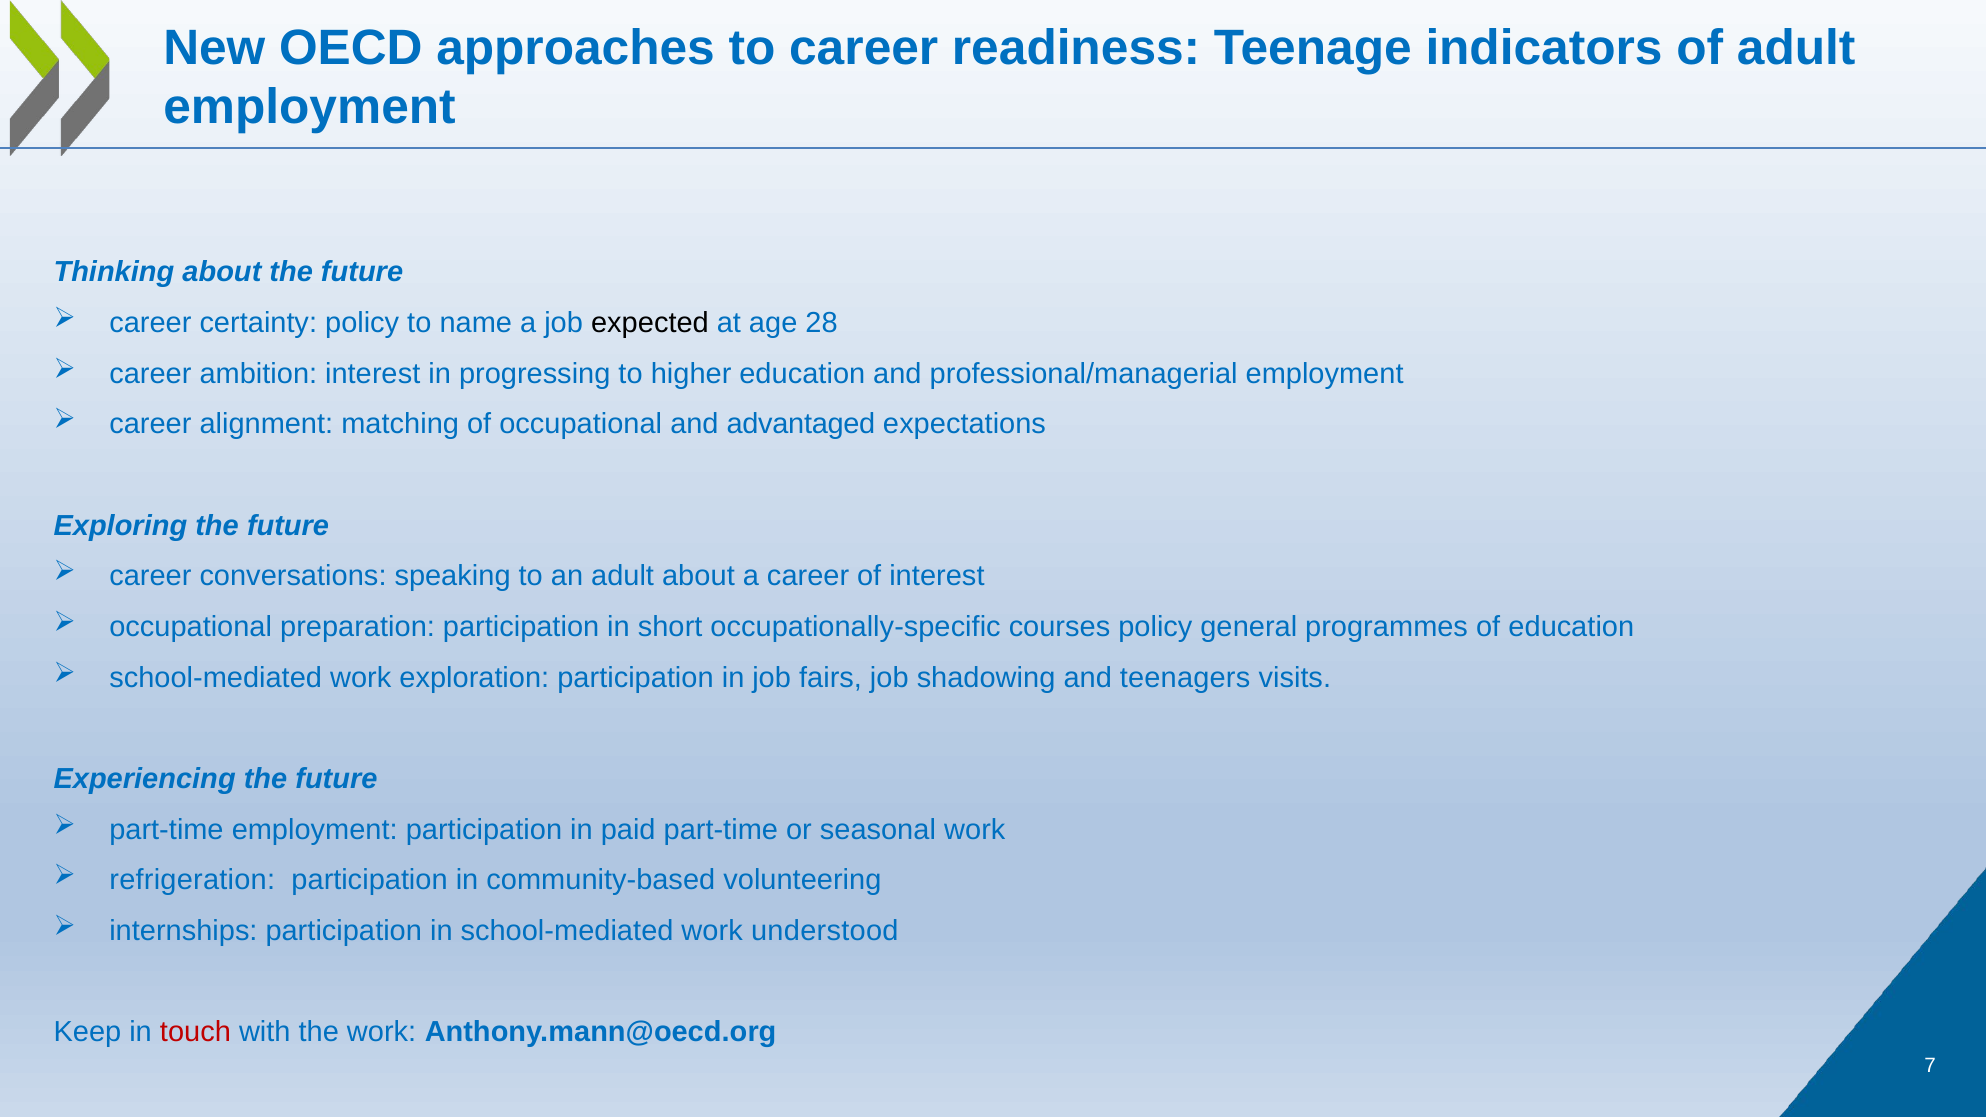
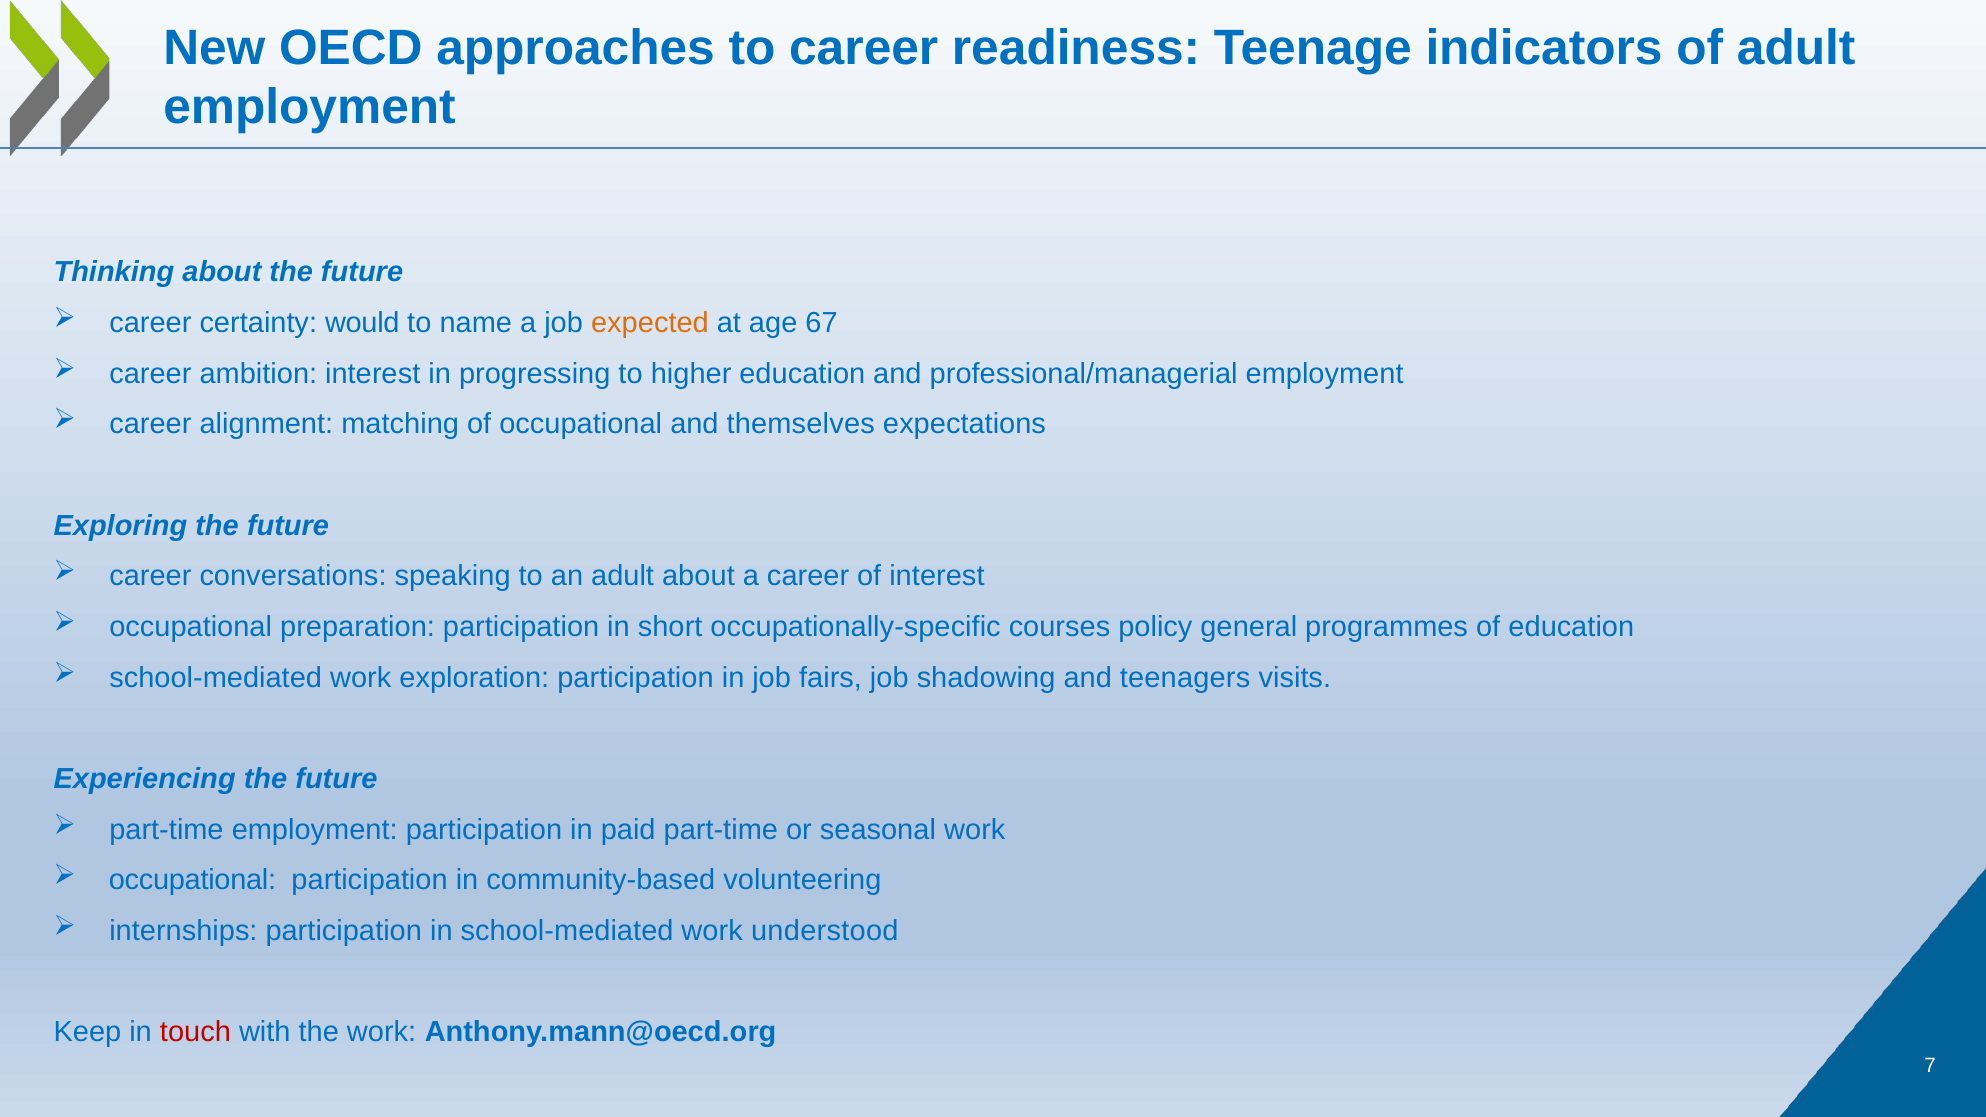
certainty policy: policy -> would (362, 323)
expected colour: black -> orange (650, 323)
28: 28 -> 67 (822, 323)
advantaged: advantaged -> themselves (801, 424)
refrigeration: refrigeration -> occupational (192, 880)
